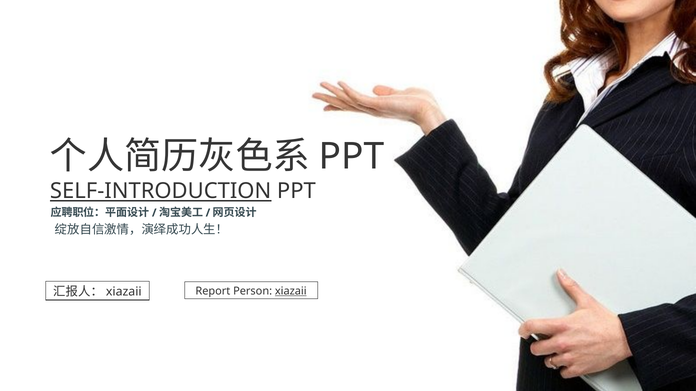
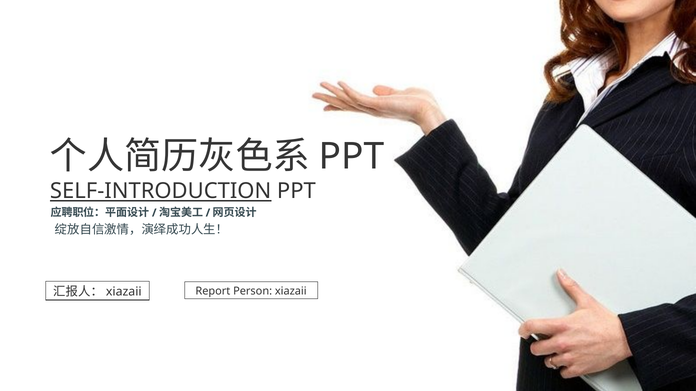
xiazaii underline: present -> none (291, 291)
